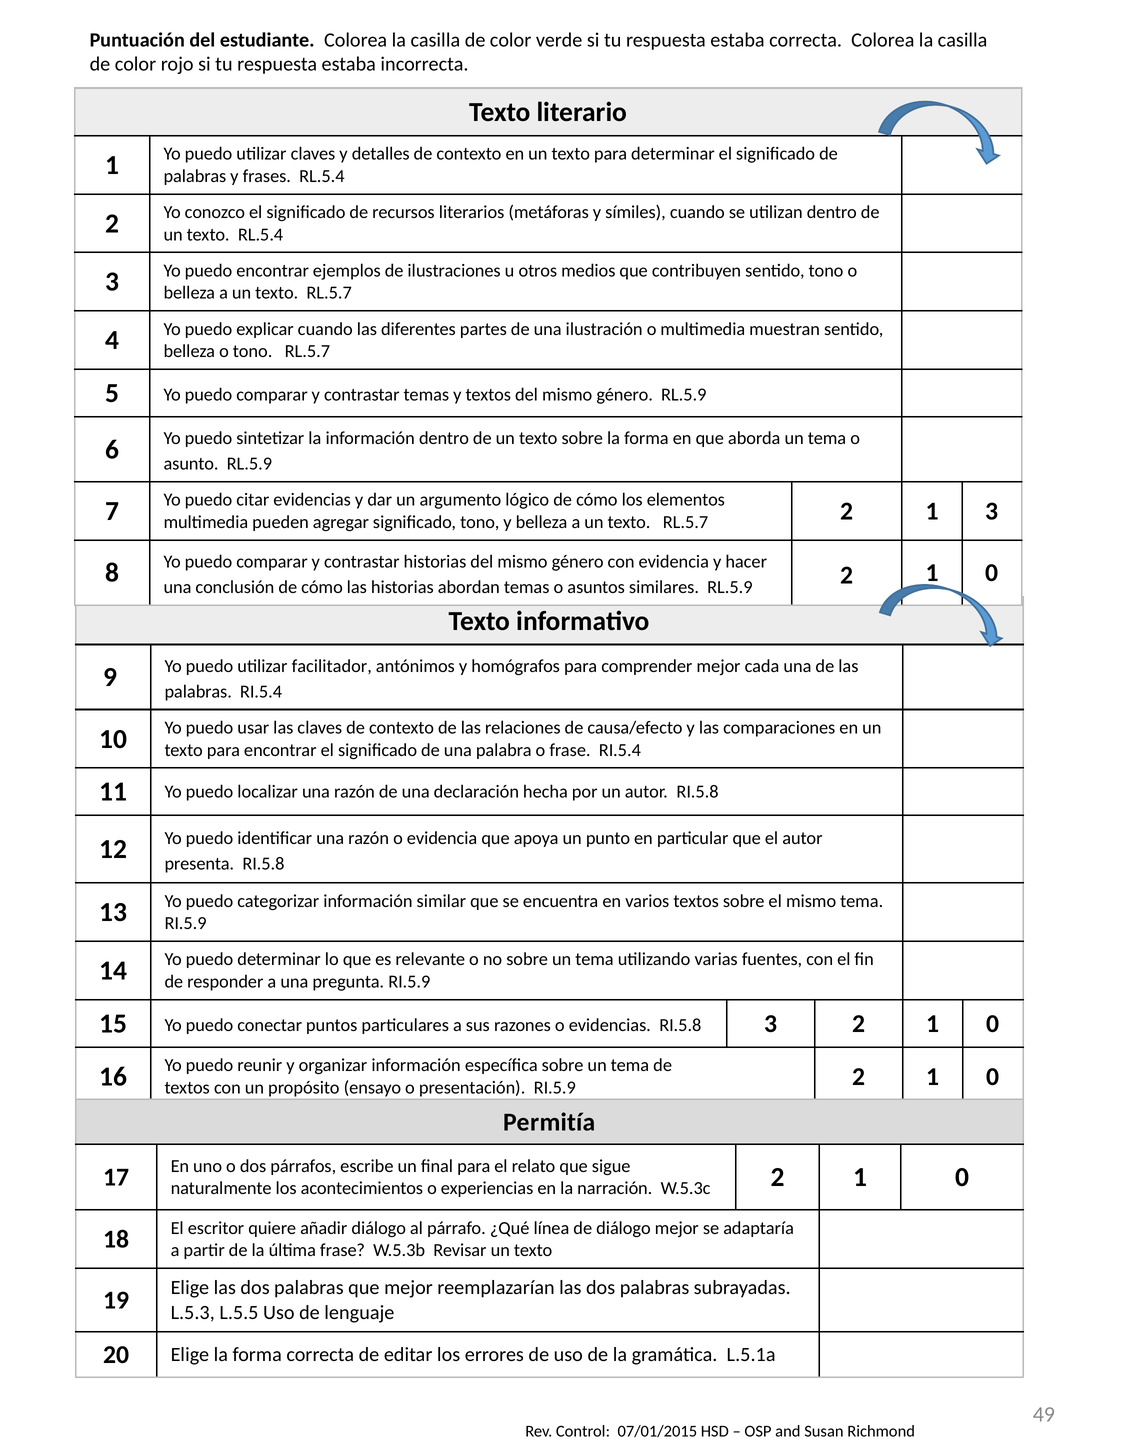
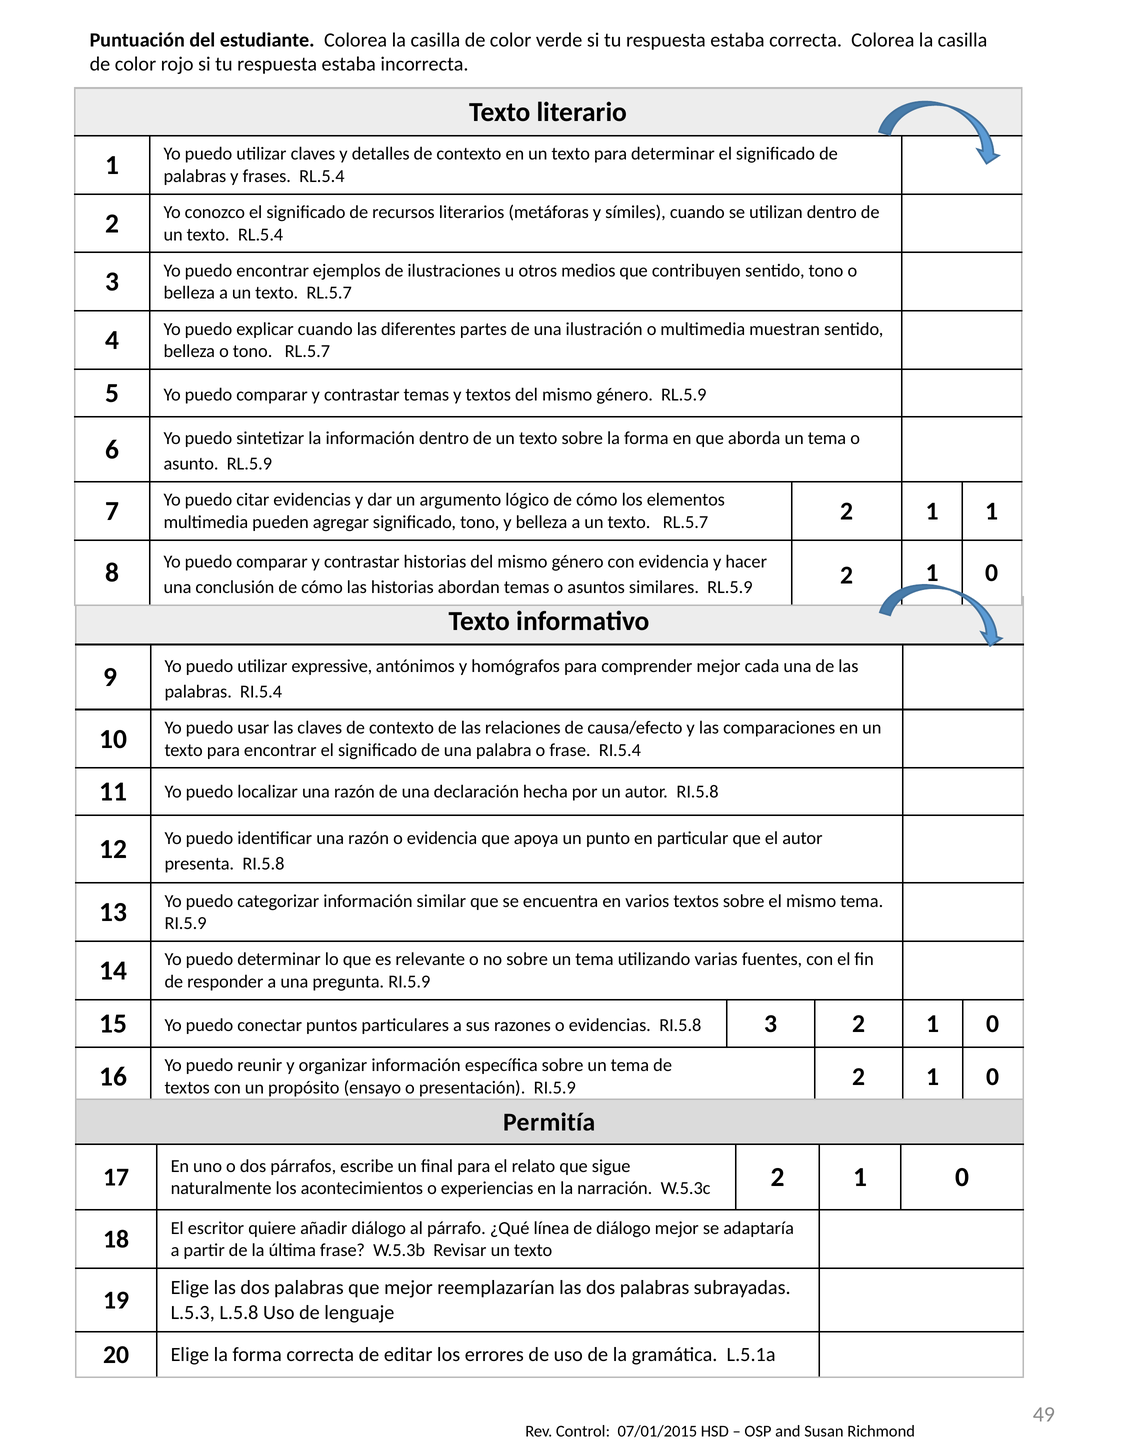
1 3: 3 -> 1 (992, 511)
facilitador: facilitador -> expressive (332, 666)
L.5.5: L.5.5 -> L.5.8 (239, 1313)
